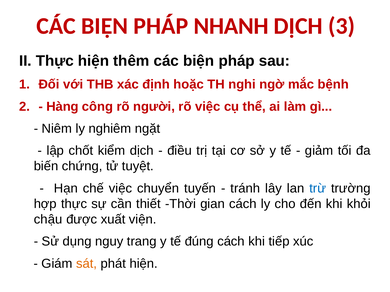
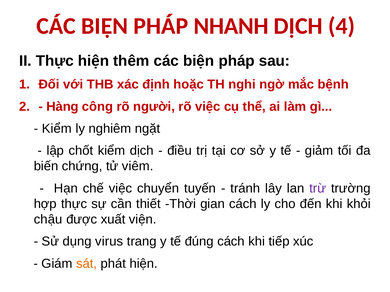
3: 3 -> 4 (342, 26)
Niêm: Niêm -> Kiểm (57, 129)
tuyệt: tuyệt -> viêm (138, 166)
trừ colour: blue -> purple (318, 189)
nguy: nguy -> virus (109, 242)
